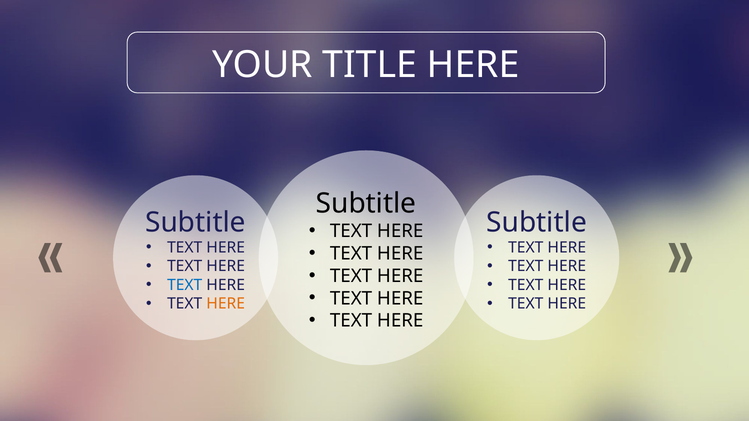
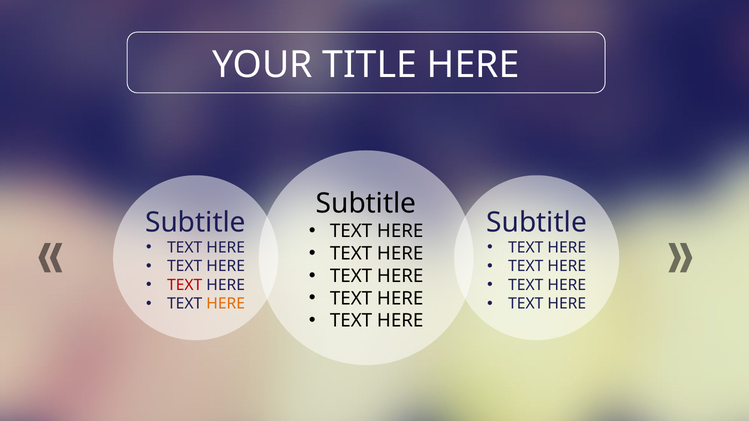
TEXT colour: blue -> red (185, 285)
